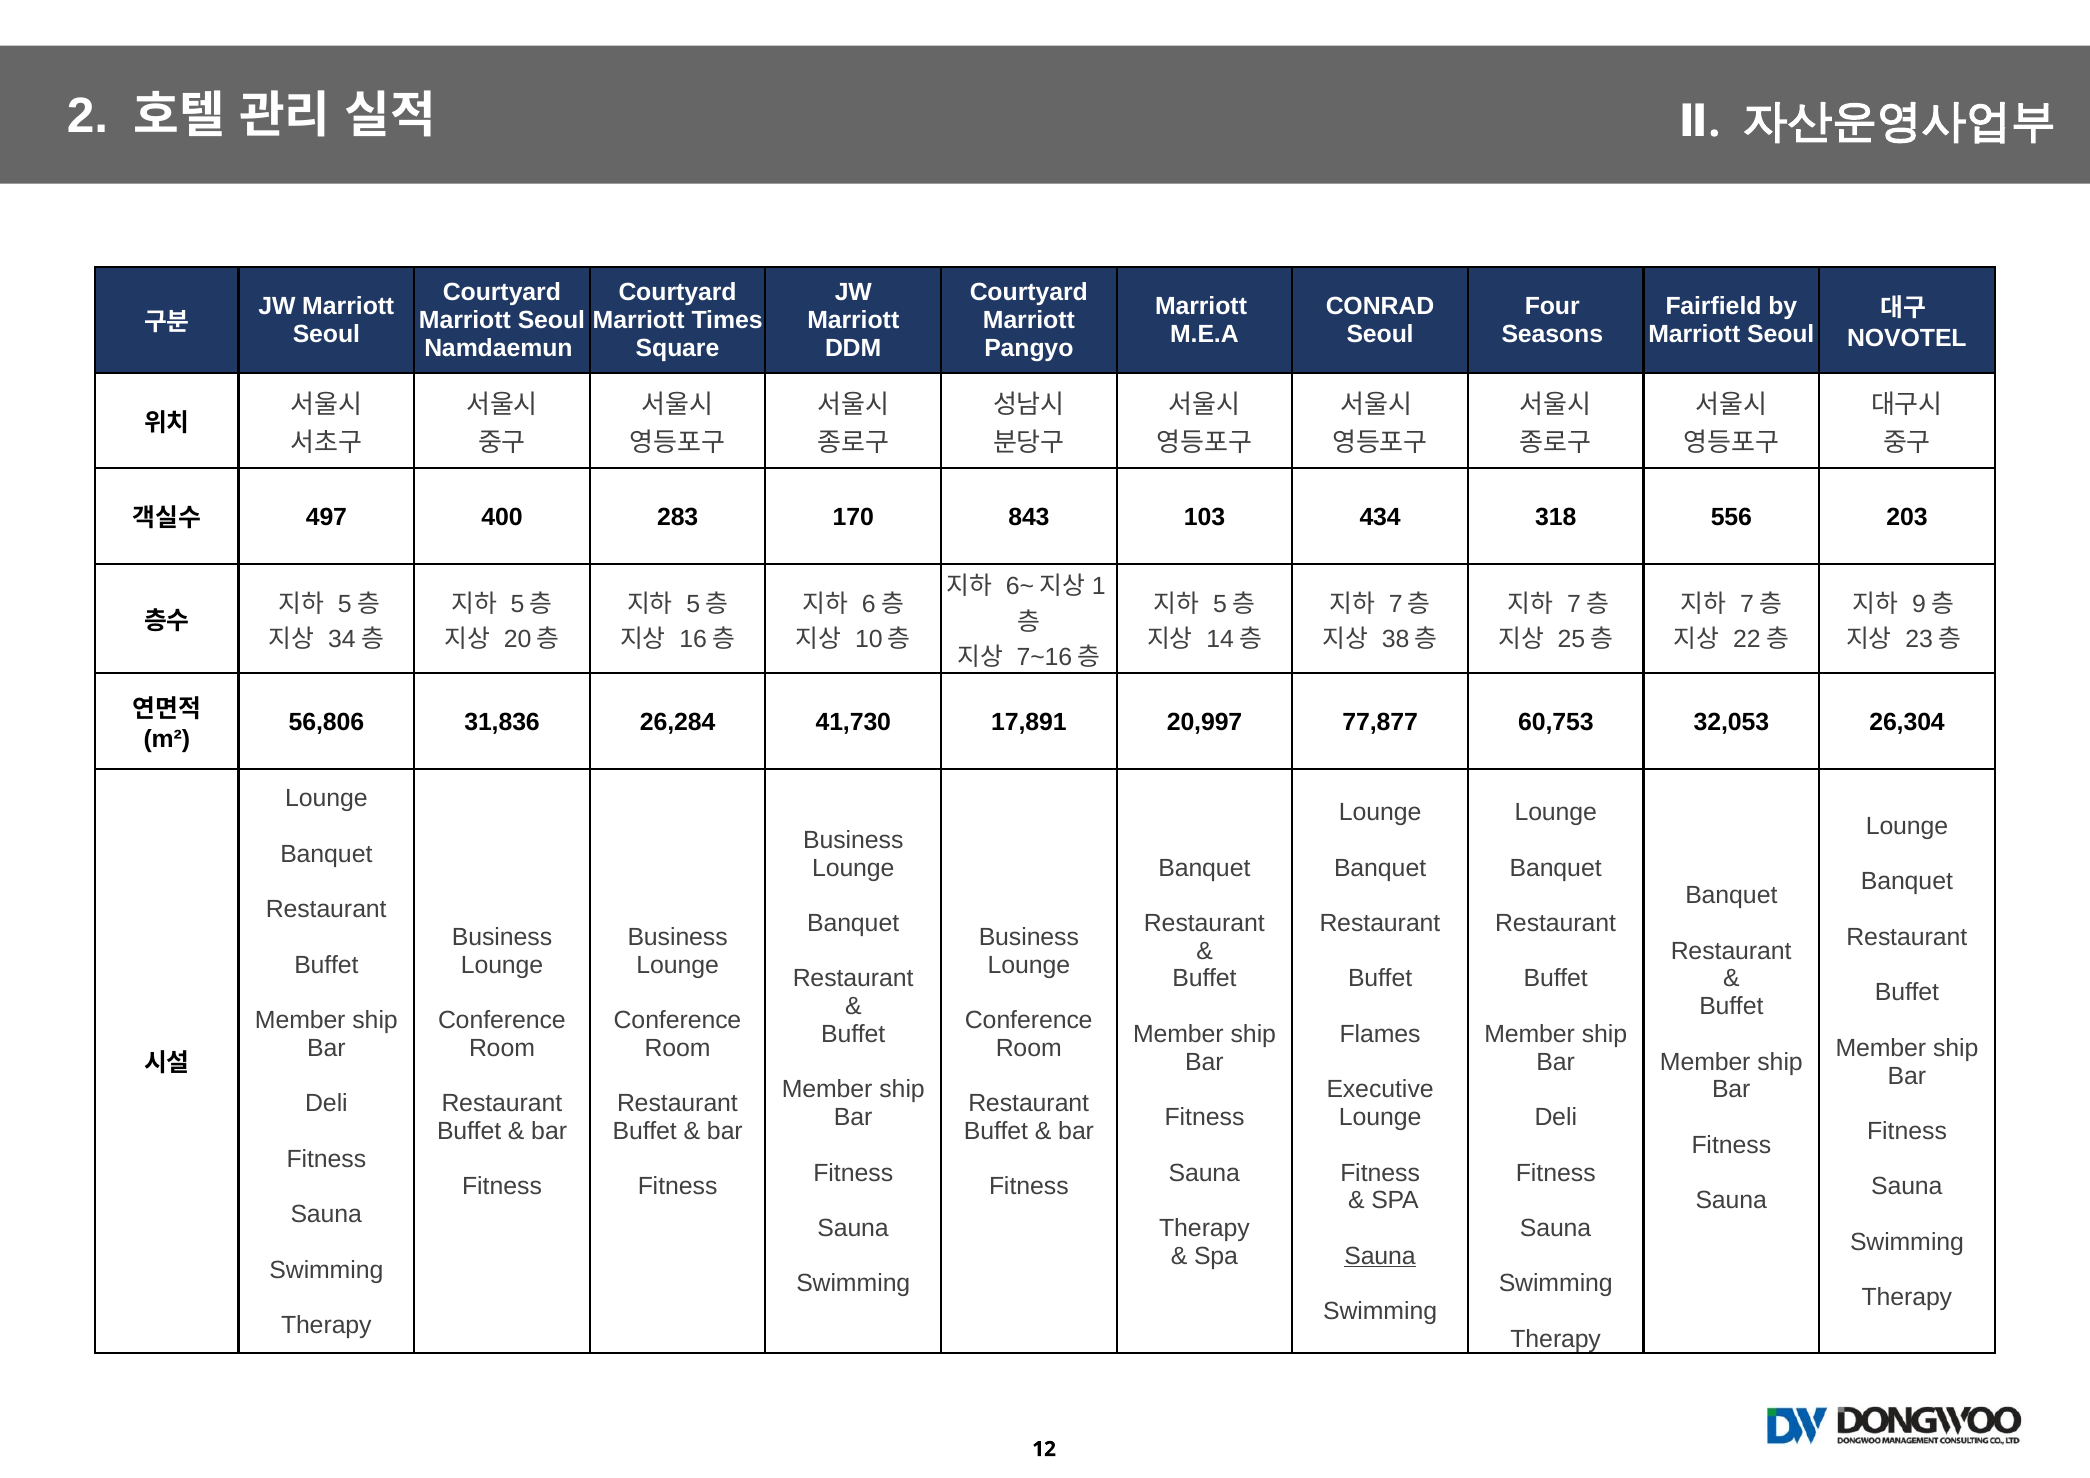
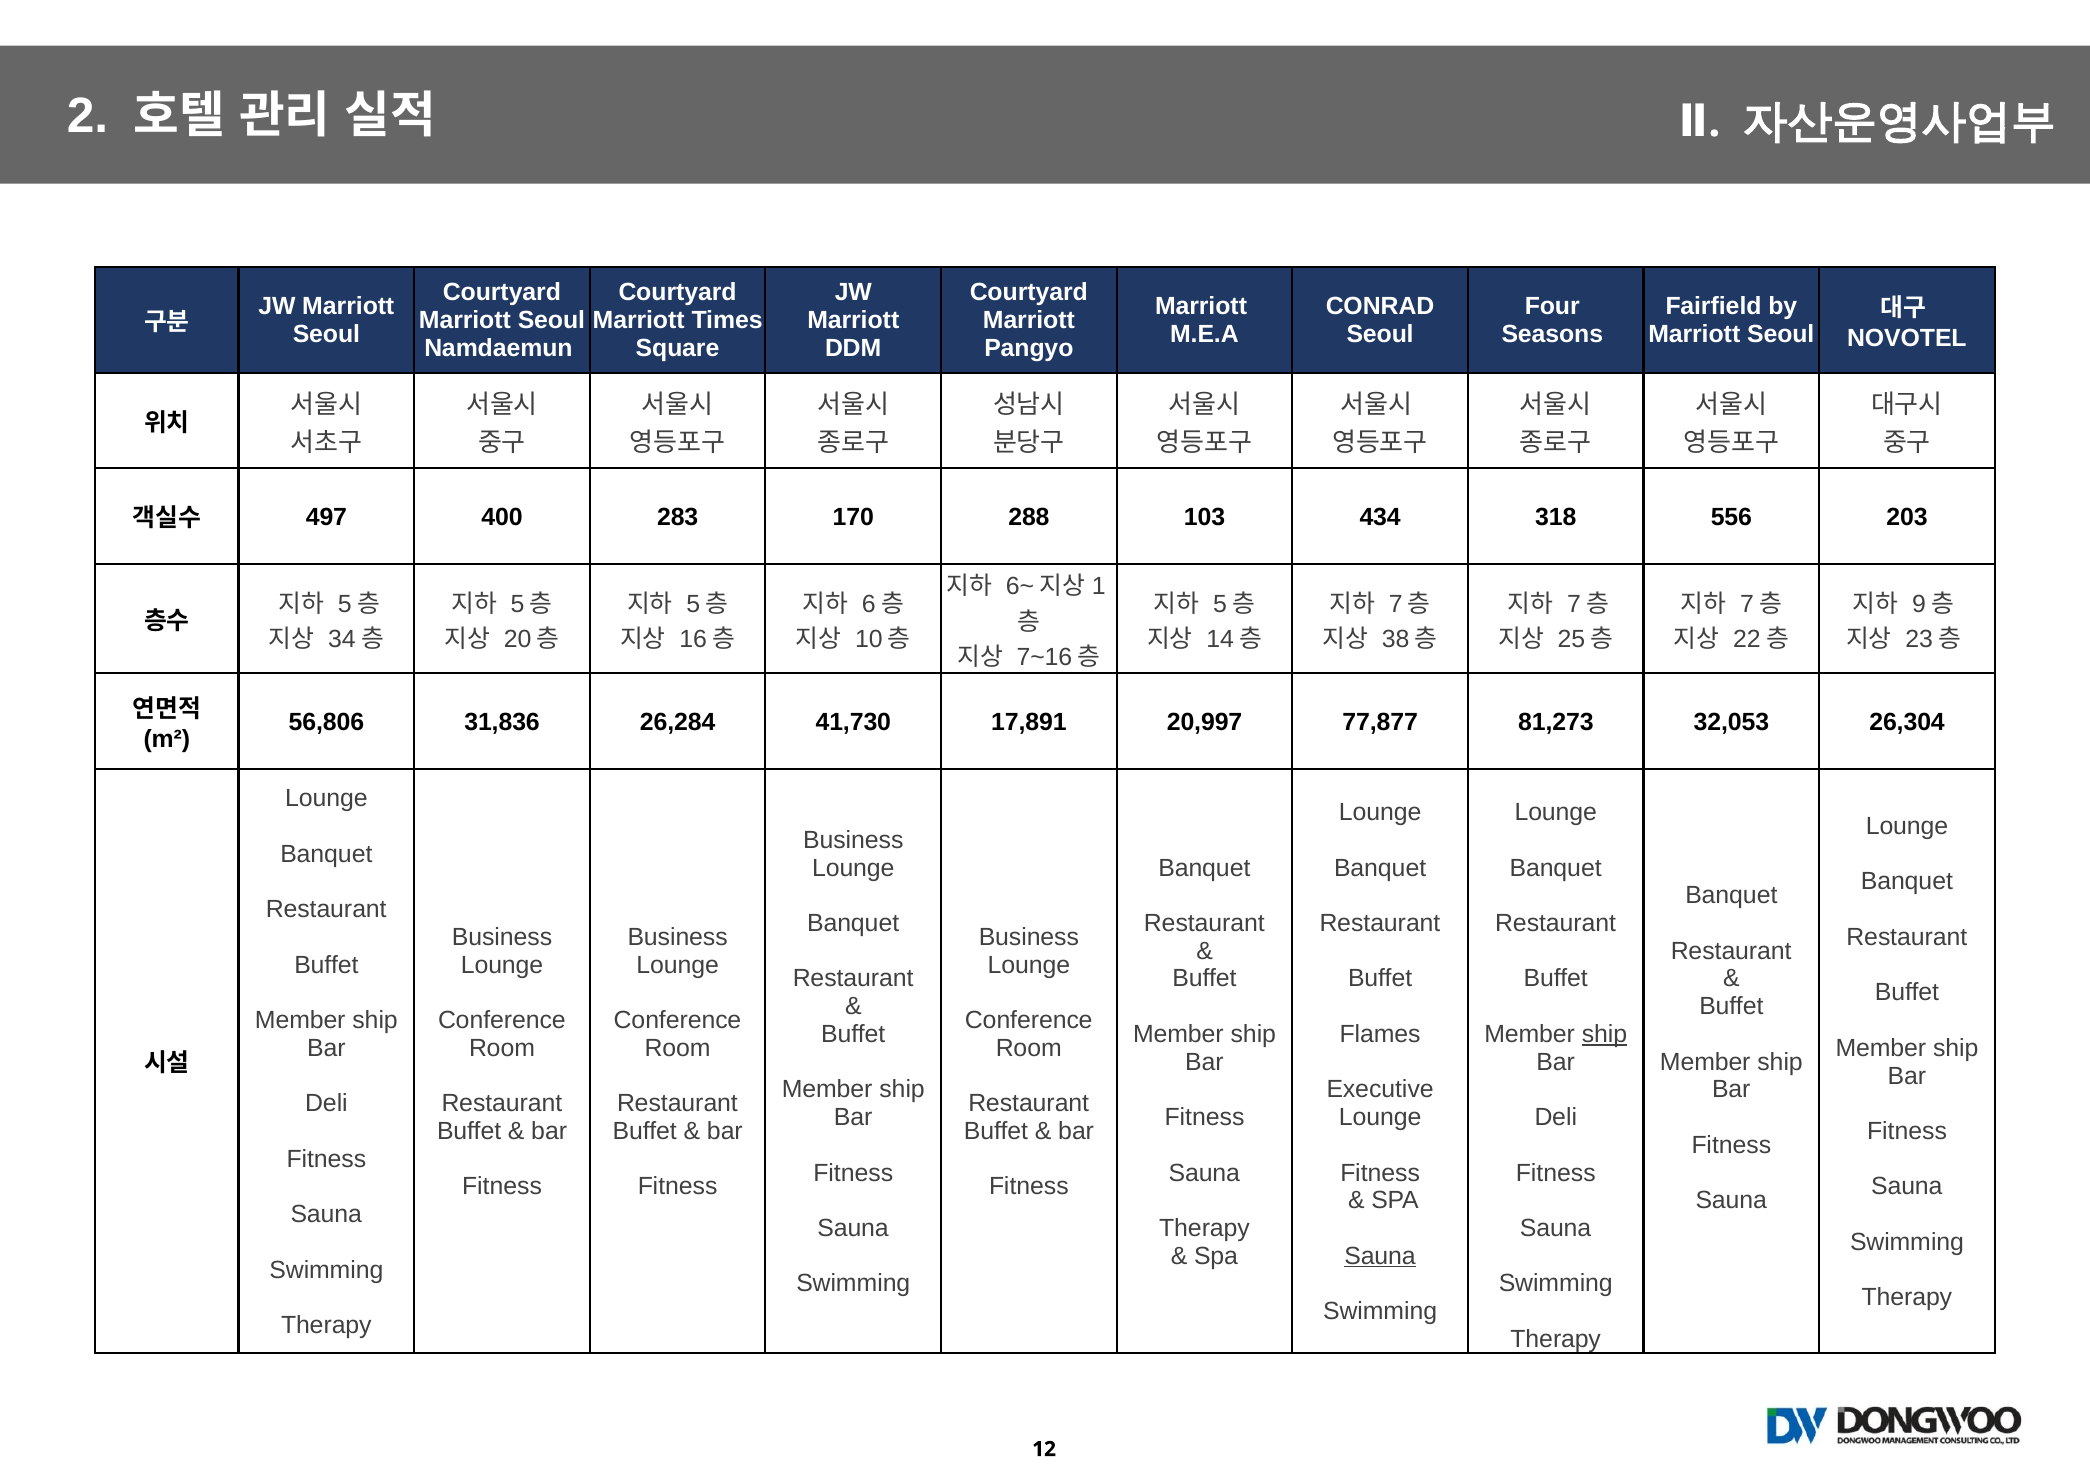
843: 843 -> 288 (1029, 517)
60,753: 60,753 -> 81,273 (1556, 722)
ship underline: none -> present (1604, 1034)
